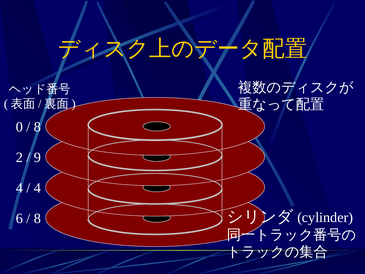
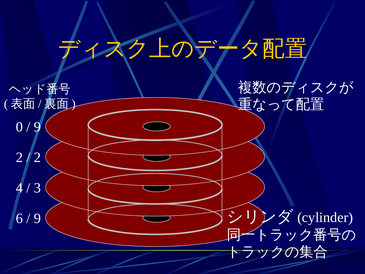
8: 8 -> 9 (37, 127)
9: 9 -> 2 (37, 157)
4: 4 -> 3 (37, 188)
8: 8 -> 9 (37, 218)
